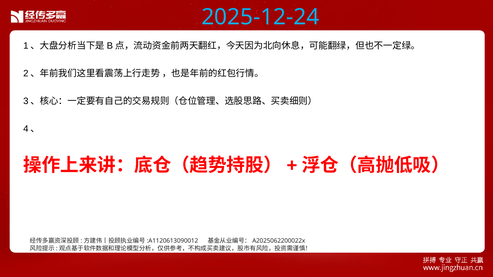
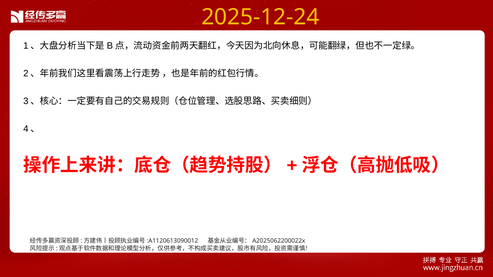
2025-12-24 colour: light blue -> yellow (260, 17)
